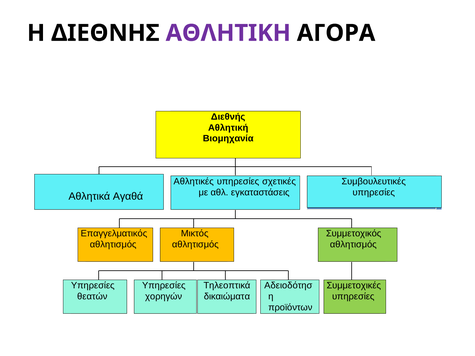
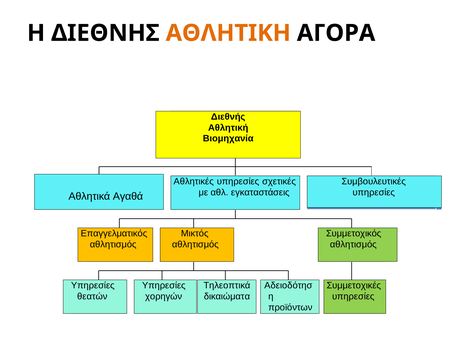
ΑΘΛΗΤΙΚΗ colour: purple -> orange (228, 33)
